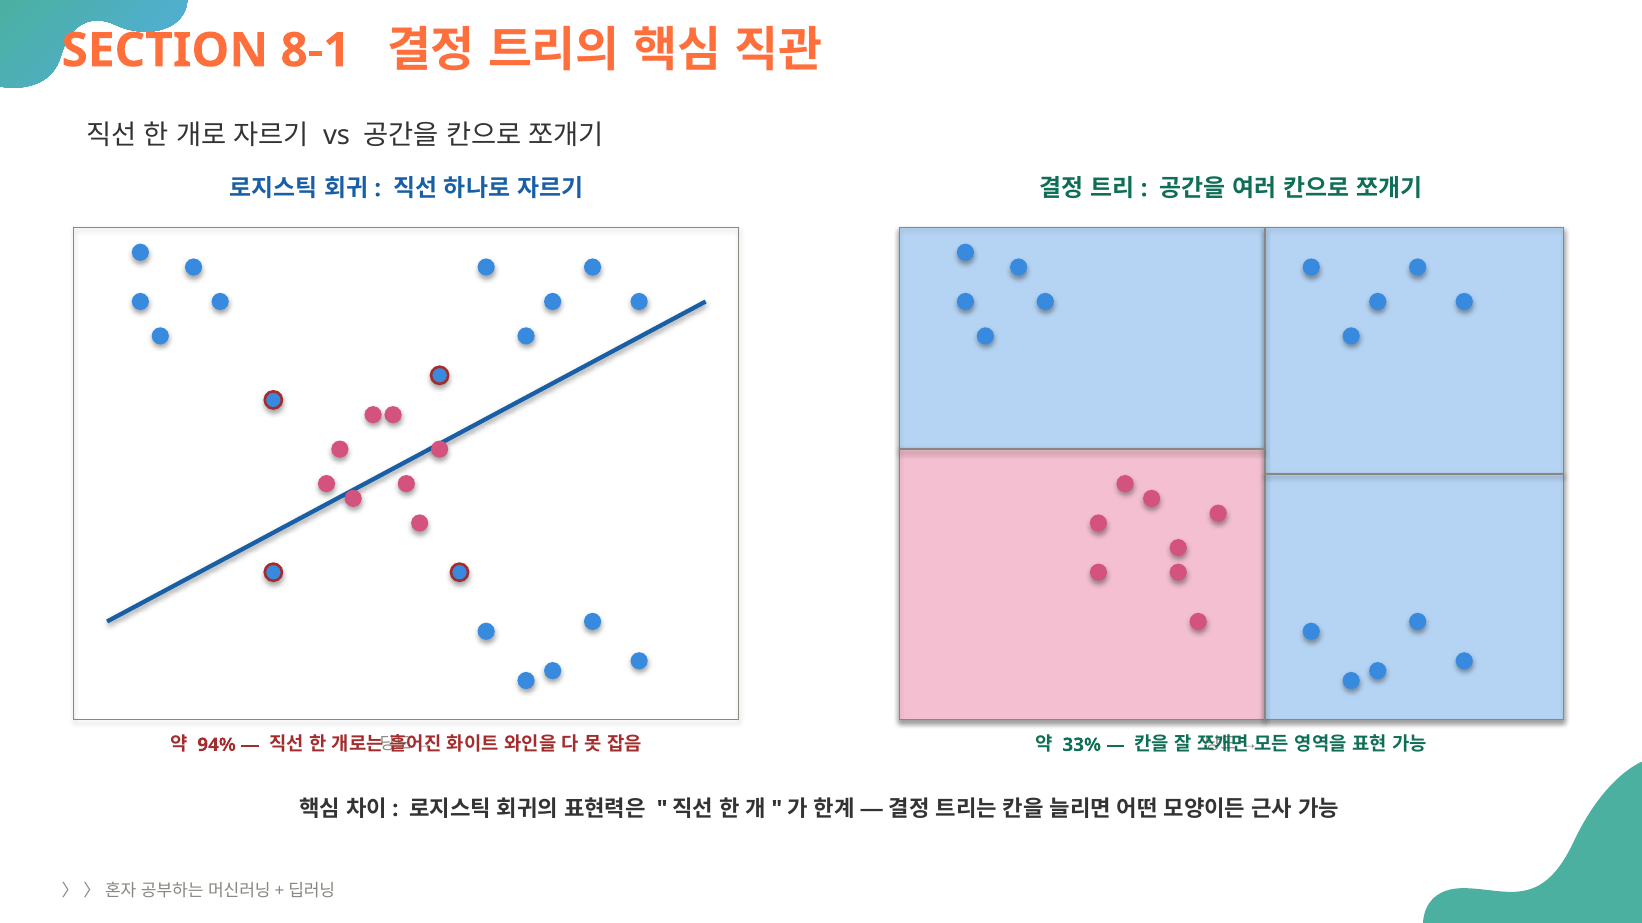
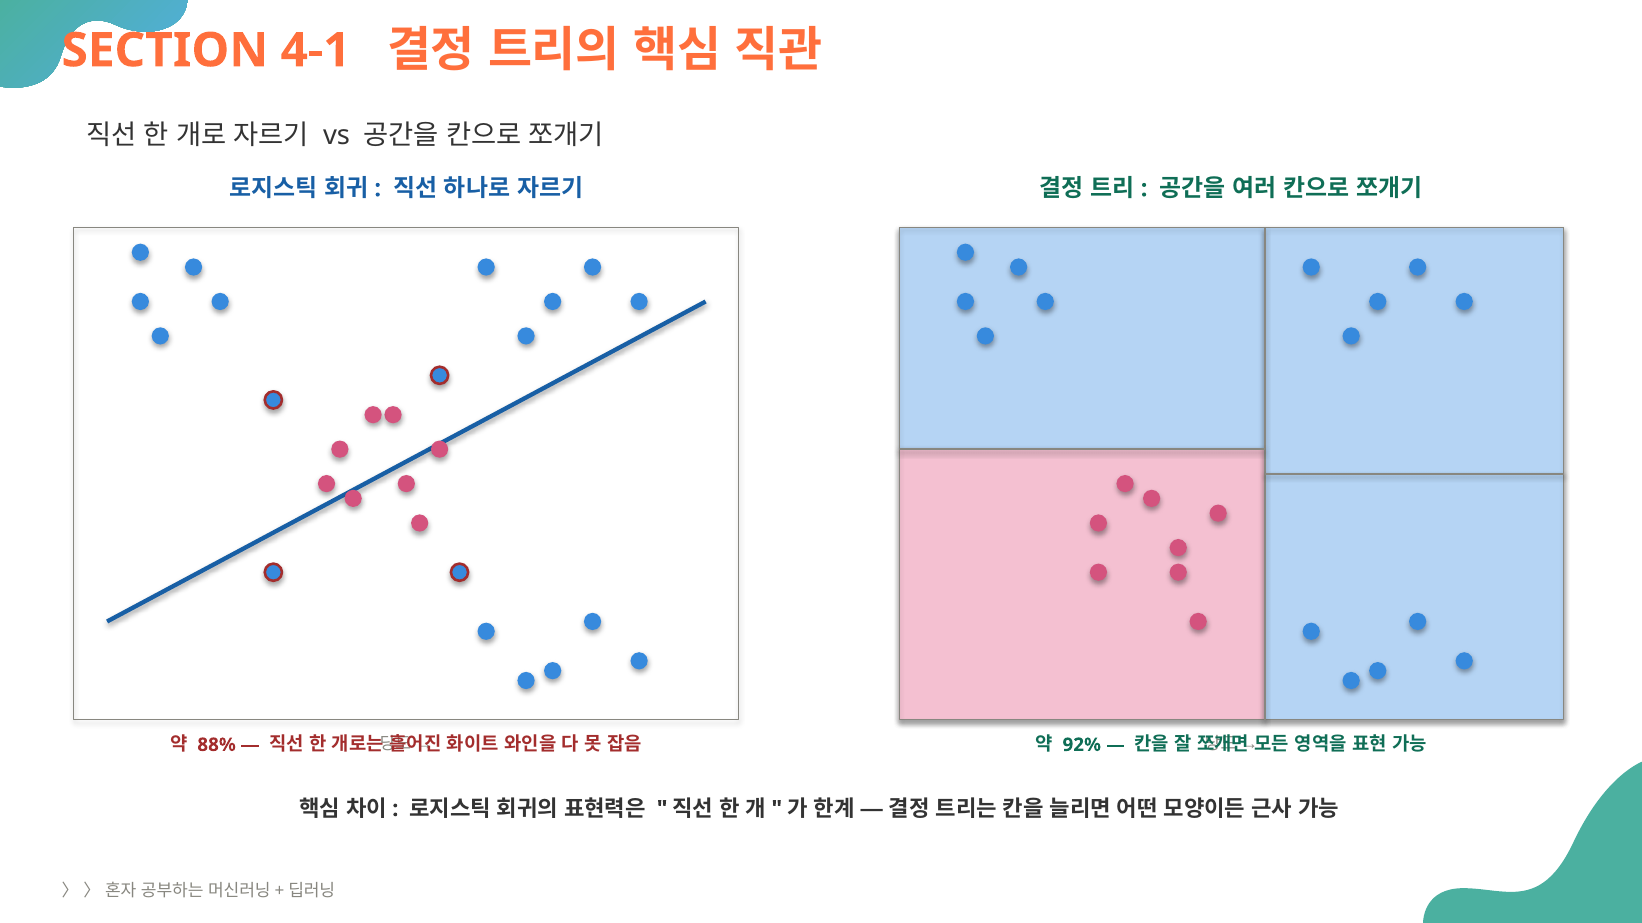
8-1: 8-1 -> 4-1 (316, 51)
94%: 94% -> 88% (217, 745)
33%: 33% -> 92% (1082, 745)
